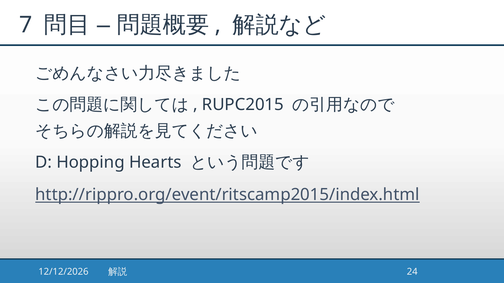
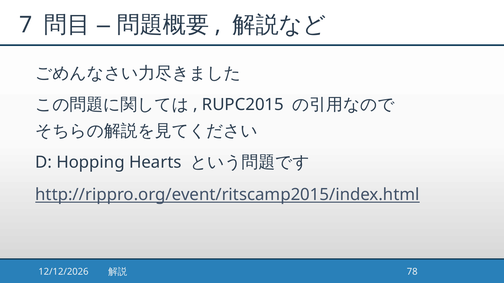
24: 24 -> 78 (412, 272)
